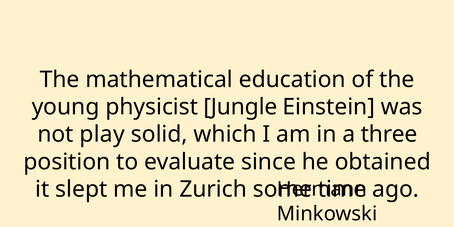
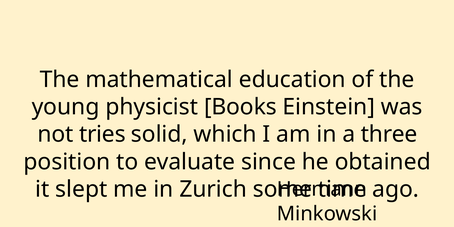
Jungle: Jungle -> Books (240, 107)
play: play -> tries (102, 134)
